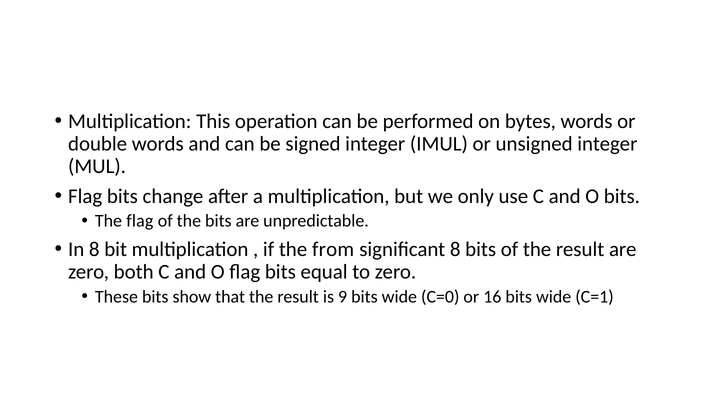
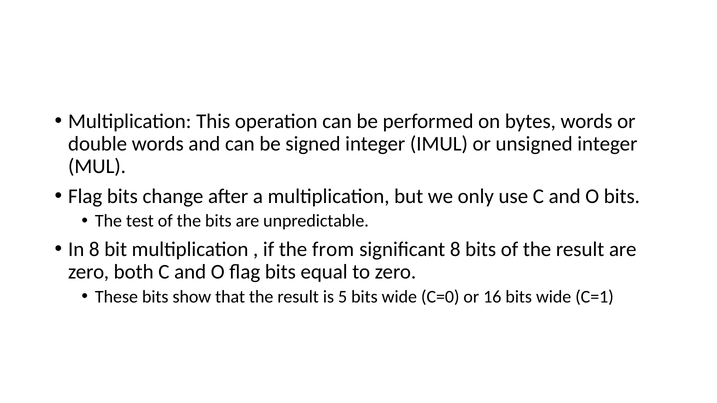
The flag: flag -> test (140, 221)
9: 9 -> 5 (343, 297)
